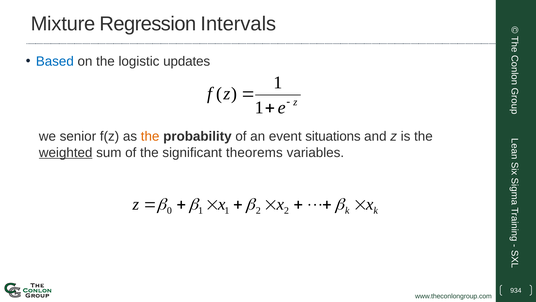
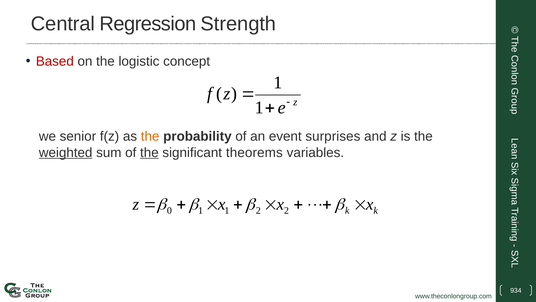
Mixture: Mixture -> Central (63, 24)
Intervals: Intervals -> Strength (238, 24)
Based colour: blue -> red (55, 61)
updates: updates -> concept (187, 61)
situations: situations -> surprises (333, 136)
the underline: none -> present (149, 152)
